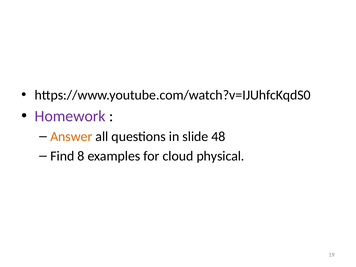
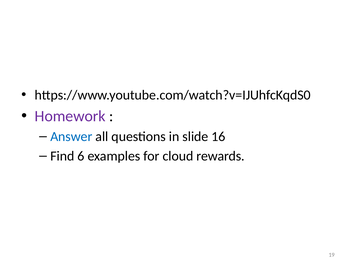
Answer colour: orange -> blue (71, 137)
48: 48 -> 16 (218, 137)
8: 8 -> 6 (81, 156)
physical: physical -> rewards (221, 156)
